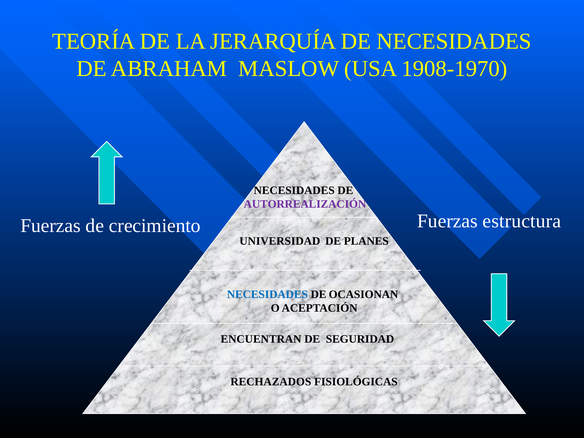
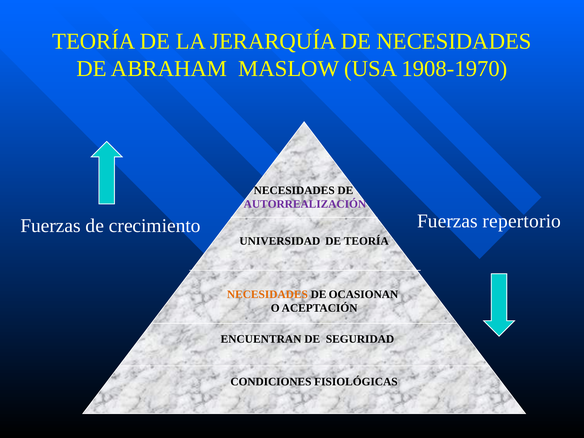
estructura: estructura -> repertorio (522, 221)
DE PLANES: PLANES -> TEORÍA (366, 241)
NECESIDADES colour: blue -> orange (267, 294)
RECHAZADOS: RECHAZADOS -> CONDICIONES (271, 382)
